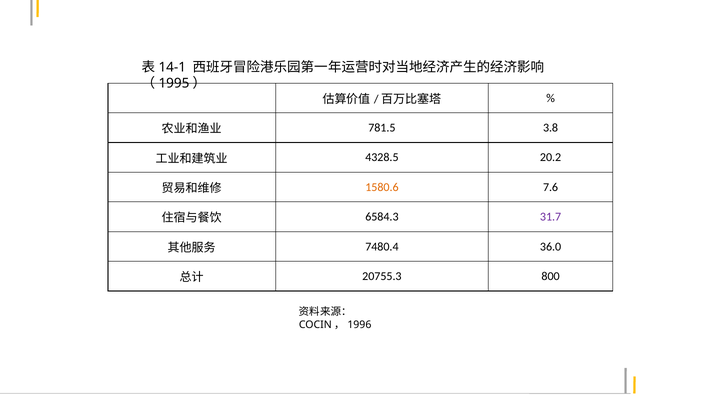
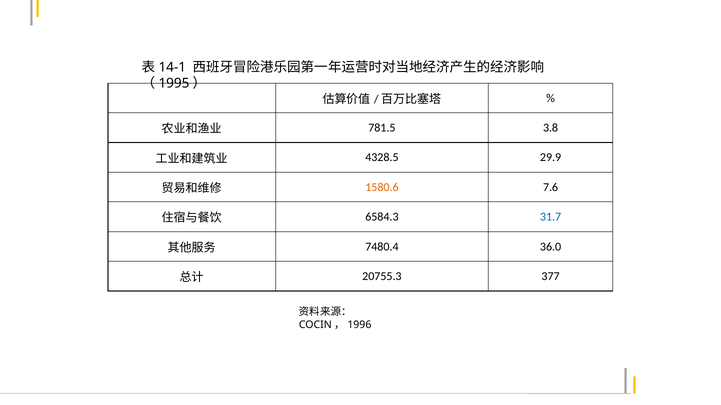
20.2: 20.2 -> 29.9 (551, 158)
31.7 colour: purple -> blue (551, 217)
800: 800 -> 377 (551, 277)
